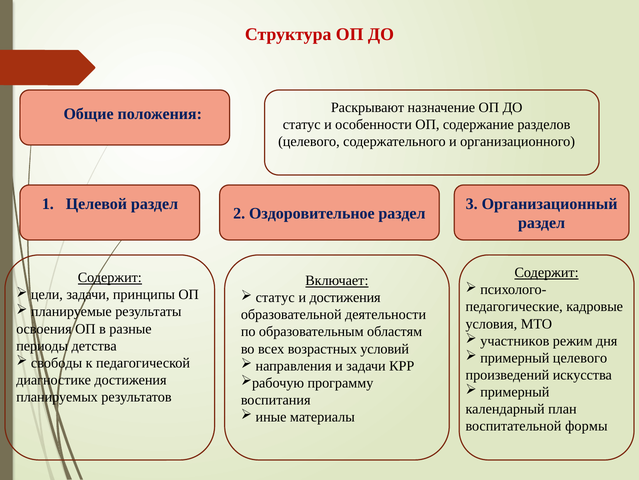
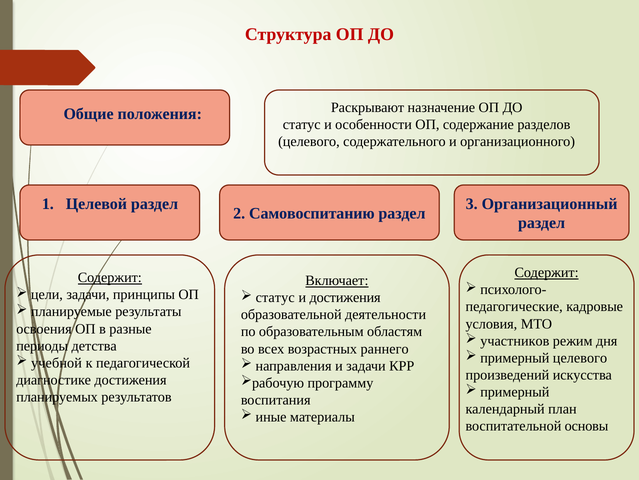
Оздоровительное: Оздоровительное -> Самовоспитанию (312, 213)
условий: условий -> раннего (385, 348)
свободы: свободы -> учебной (57, 362)
формы: формы -> основы (586, 426)
